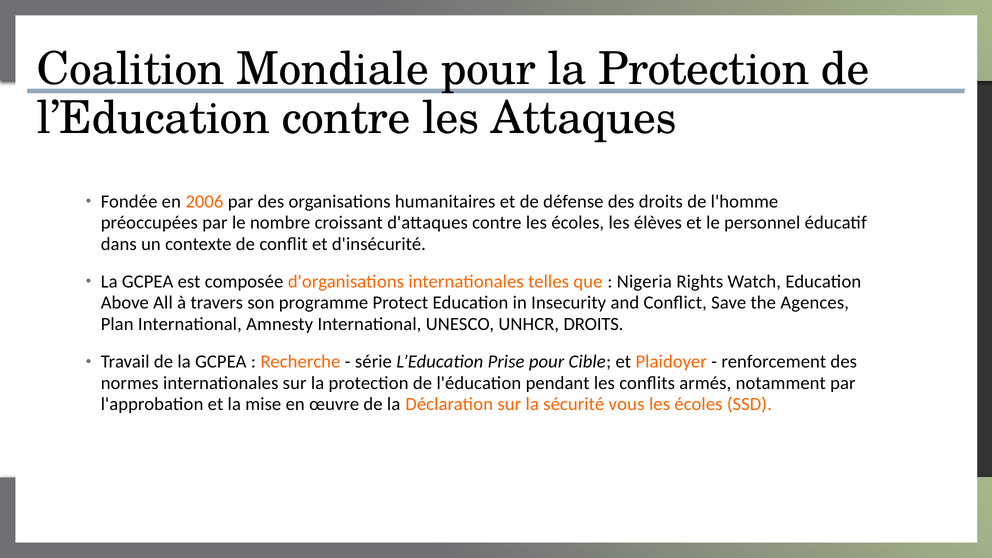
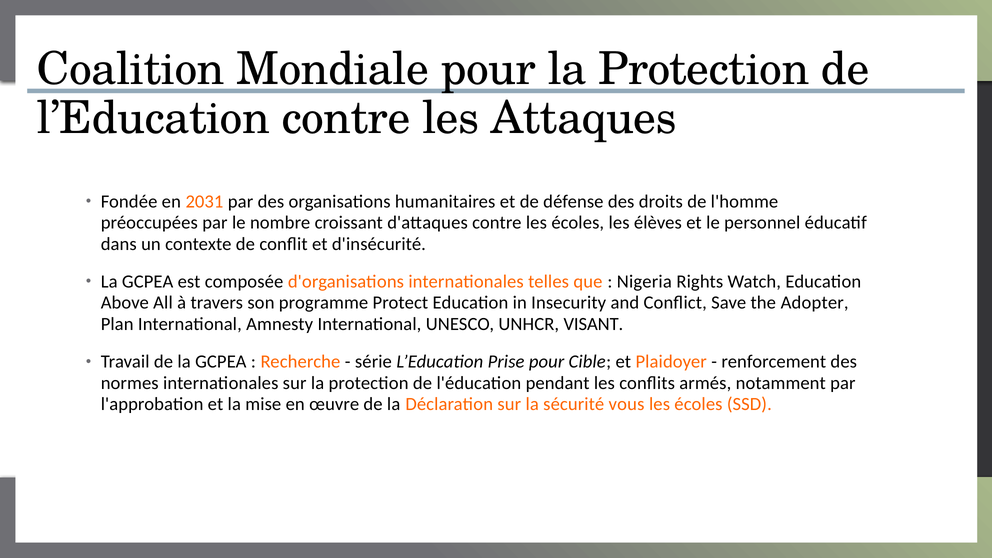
2006: 2006 -> 2031 (204, 201)
Agences: Agences -> Adopter (815, 303)
UNHCR DROITS: DROITS -> VISANT (593, 324)
